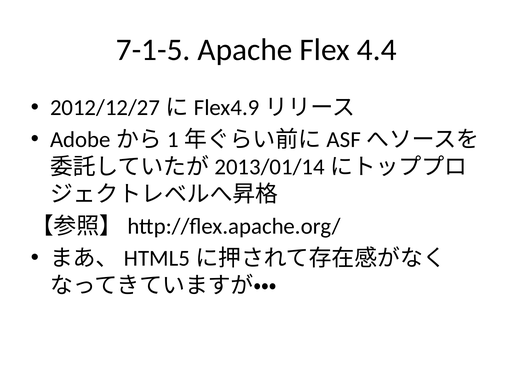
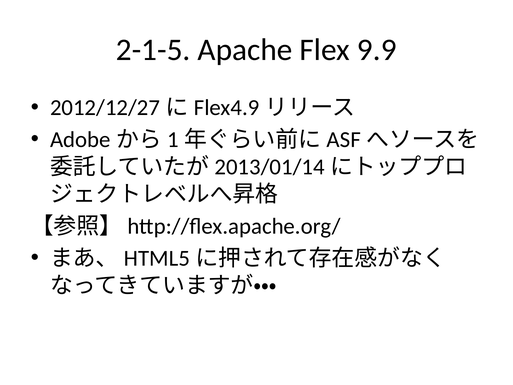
7-1-5: 7-1-5 -> 2-1-5 (153, 50)
4.4: 4.4 -> 9.9 (377, 50)
